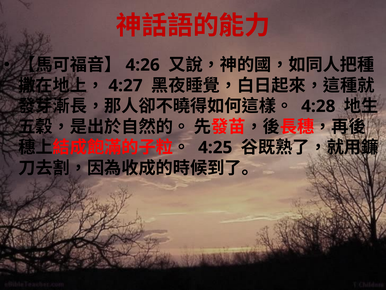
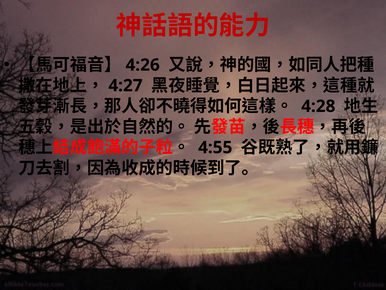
4:25: 4:25 -> 4:55 (215, 147)
